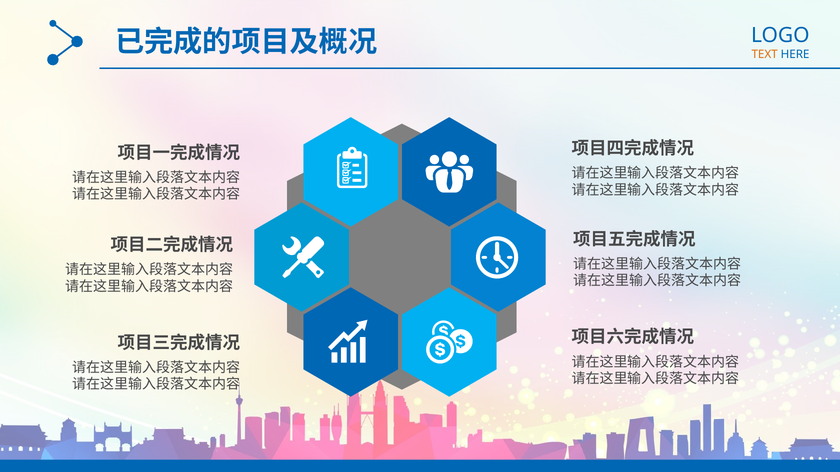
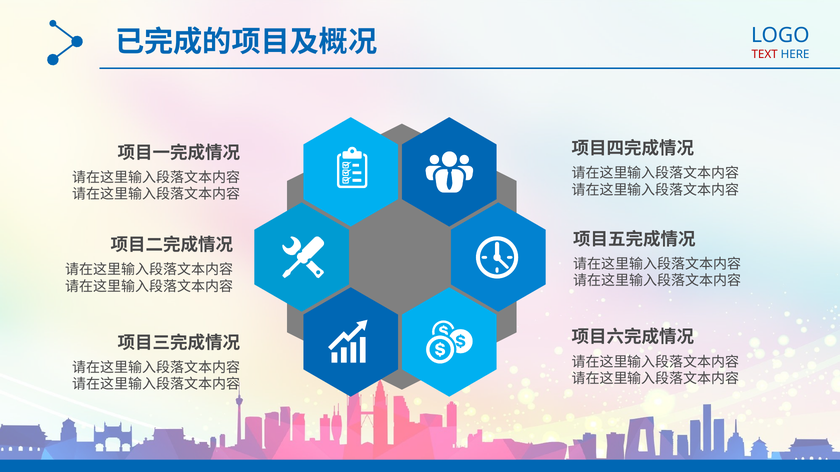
TEXT colour: orange -> red (765, 54)
